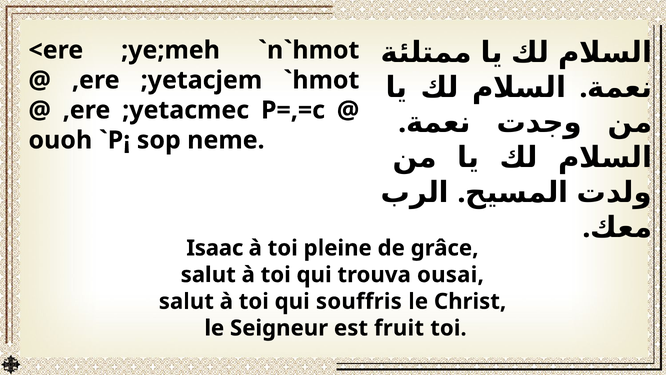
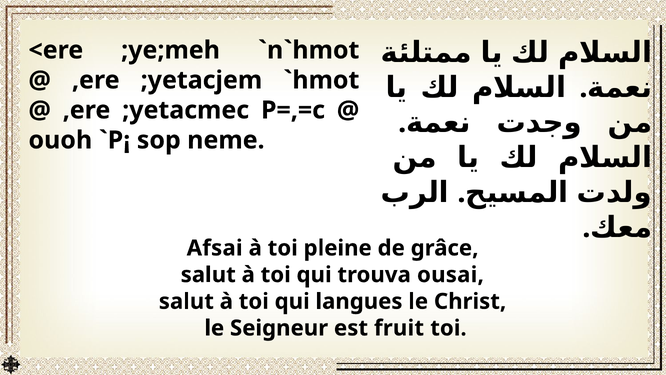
Isaac: Isaac -> Afsai (215, 248)
souffris: souffris -> langues (359, 301)
